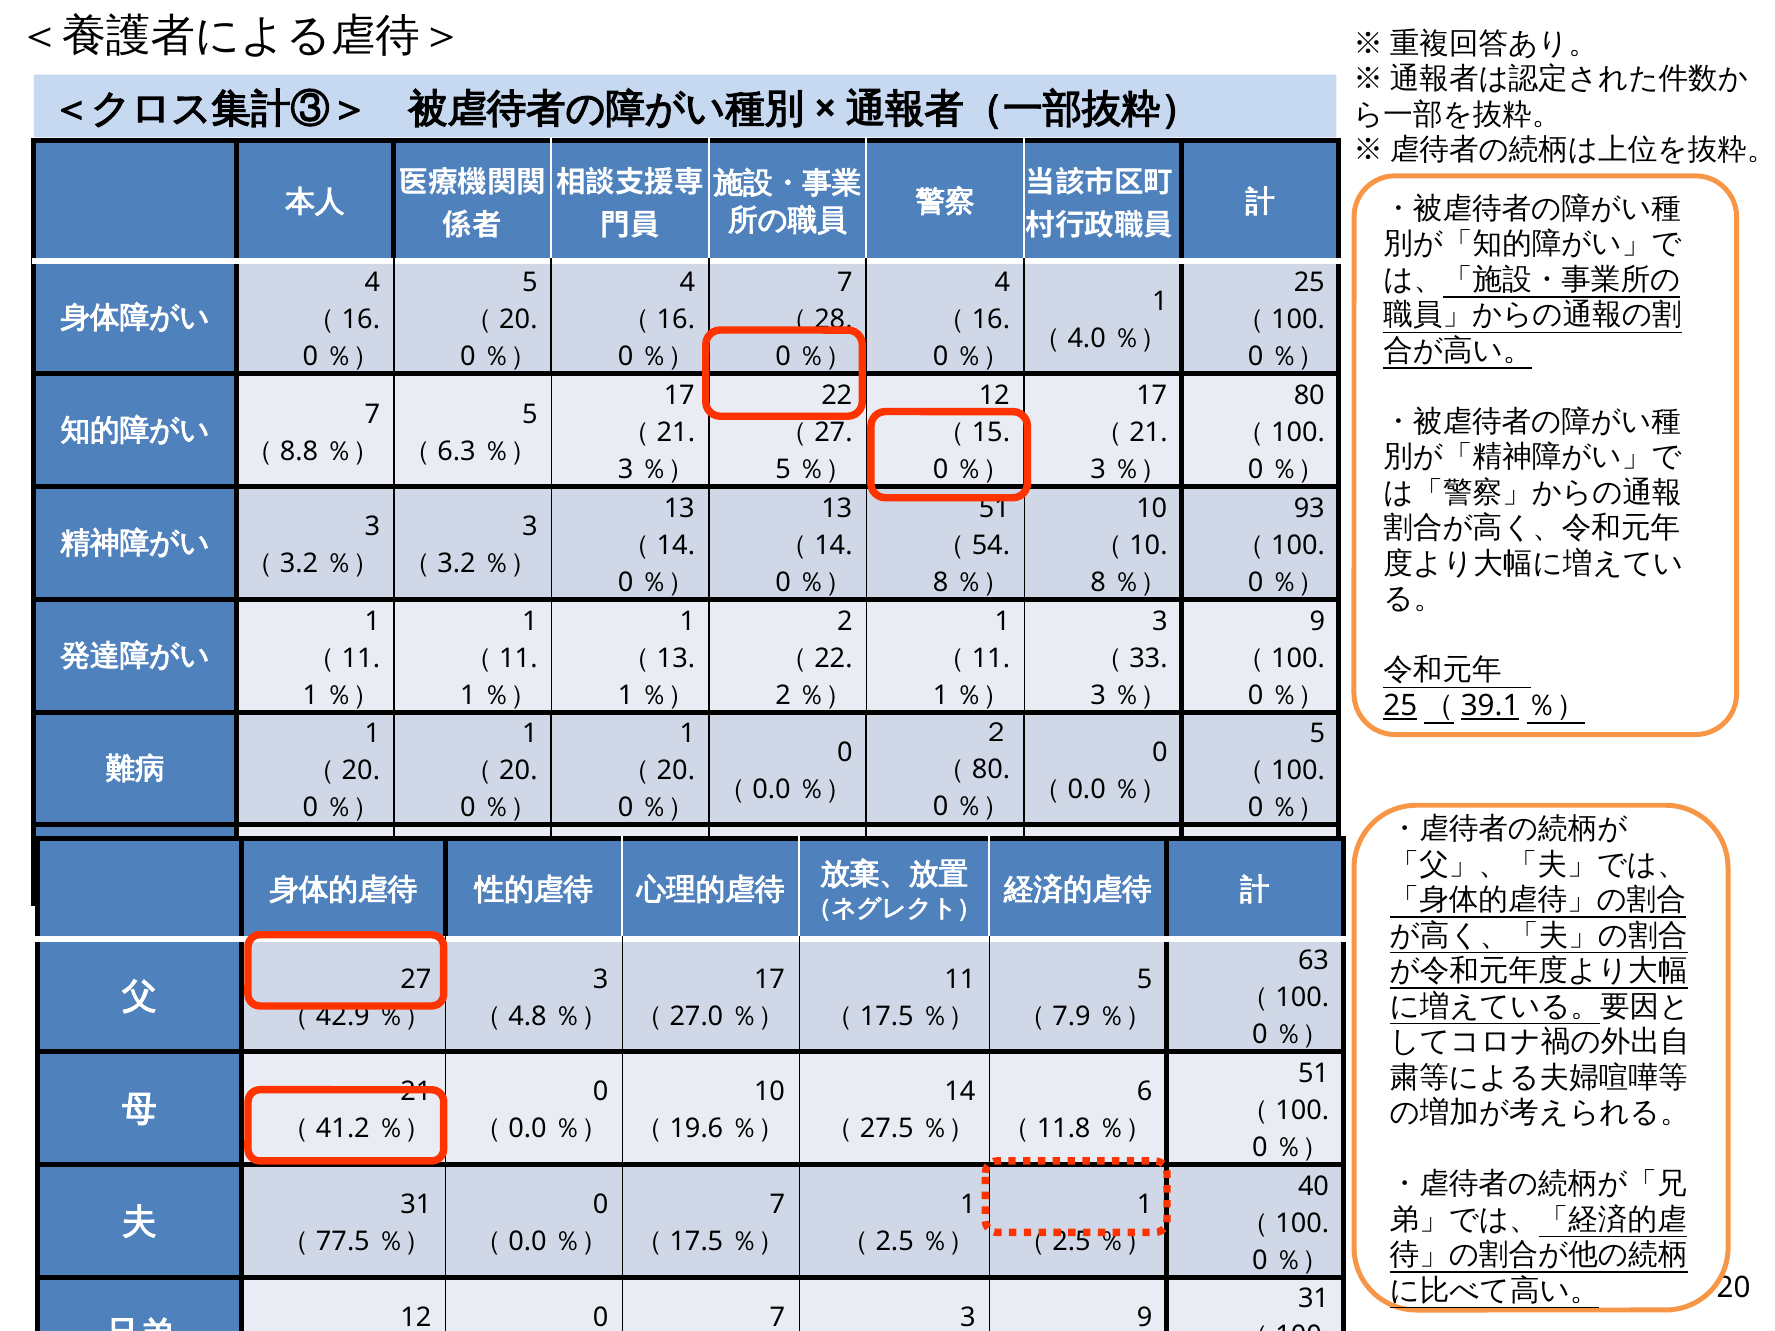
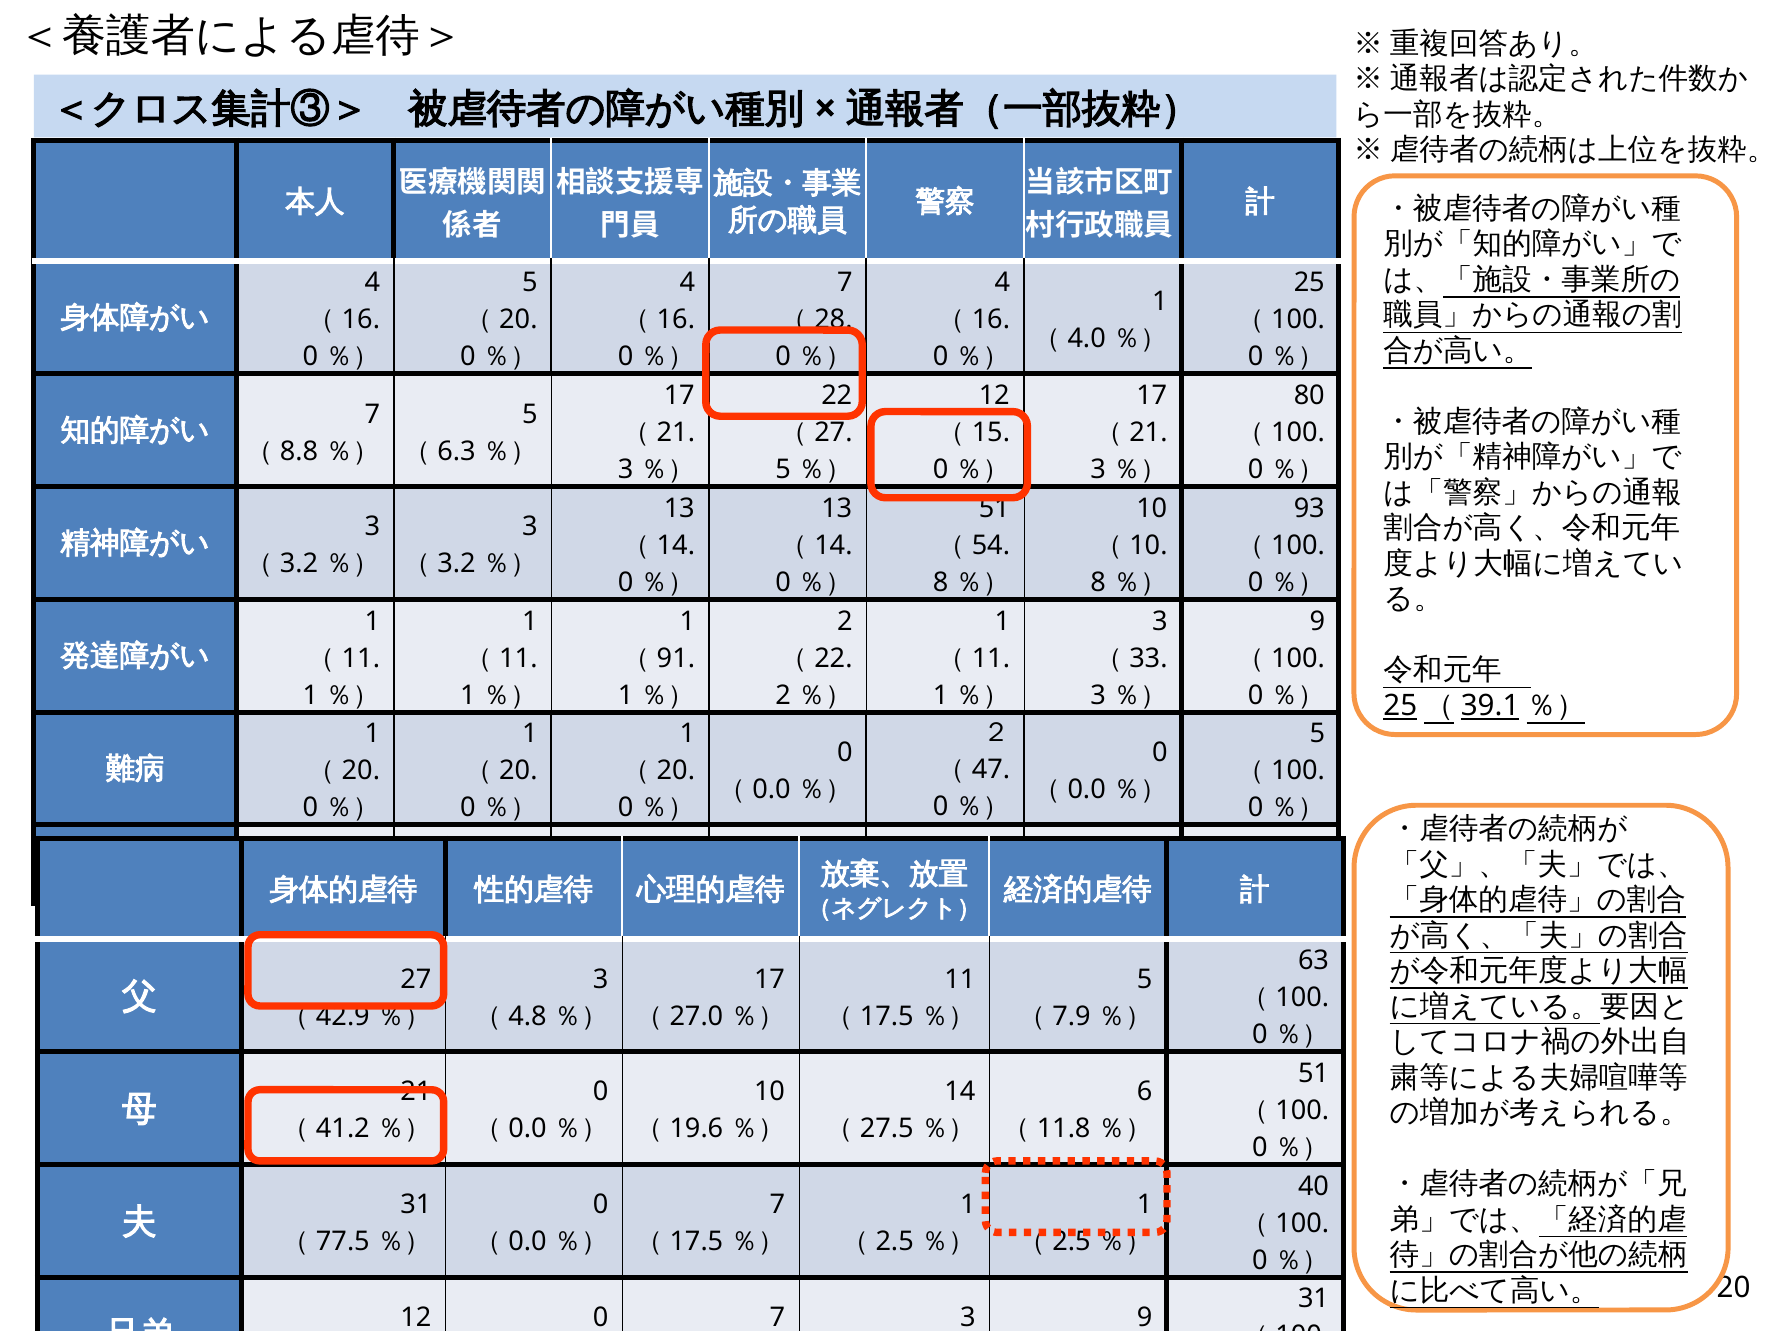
13: 13 -> 91 (676, 658)
80: 80 -> 47 (991, 770)
